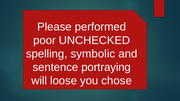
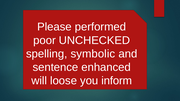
portraying: portraying -> enhanced (106, 67)
chose: chose -> inform (117, 81)
